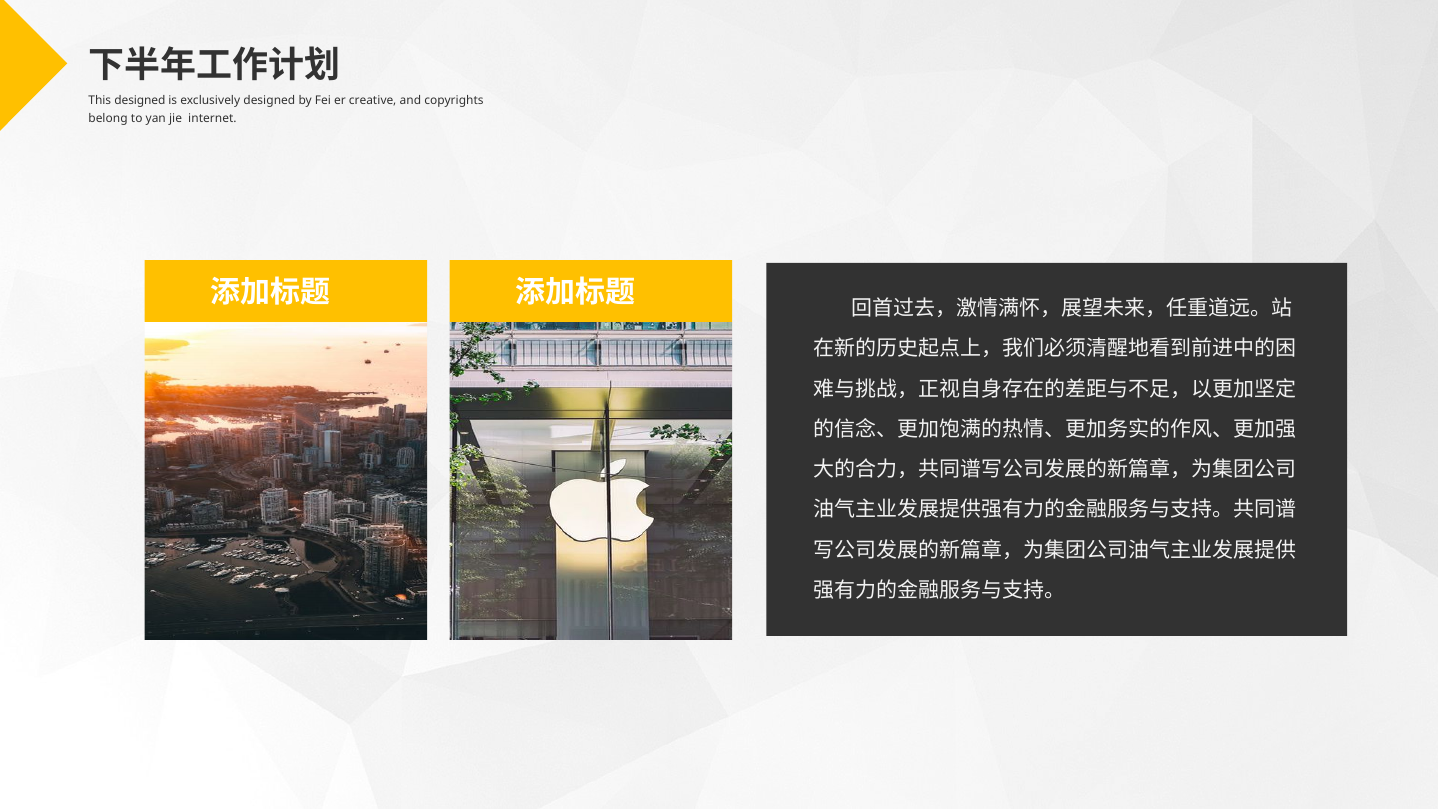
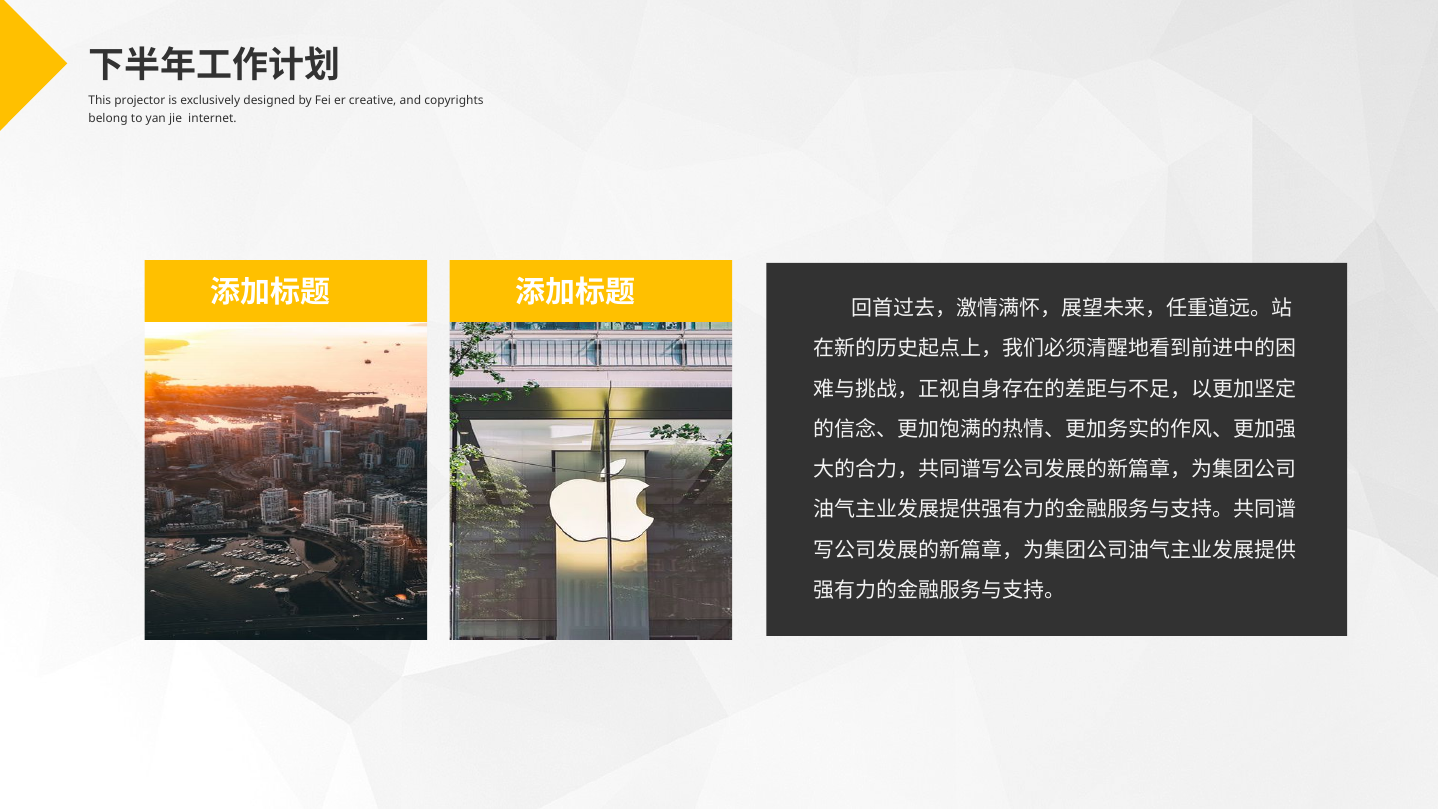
This designed: designed -> projector (140, 101)
